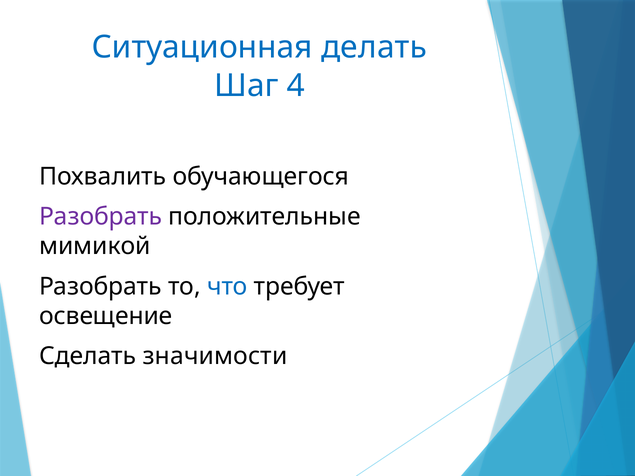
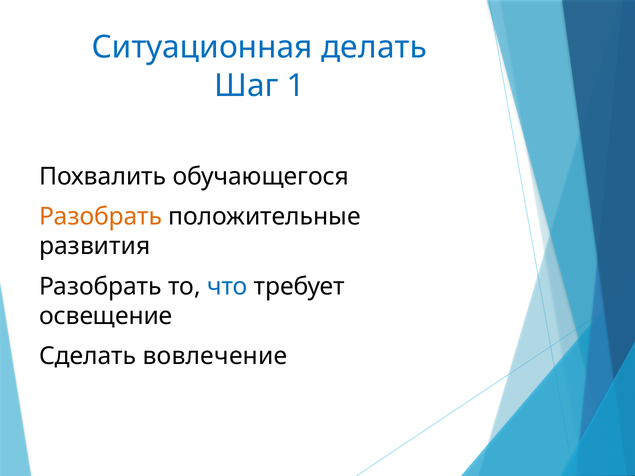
4: 4 -> 1 (296, 86)
Разобрать colour: purple -> orange (101, 217)
мимикой: мимикой -> развития (95, 246)
значимости: значимости -> вовлечение (215, 357)
